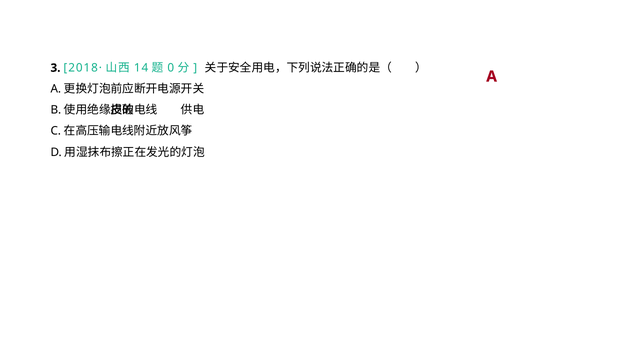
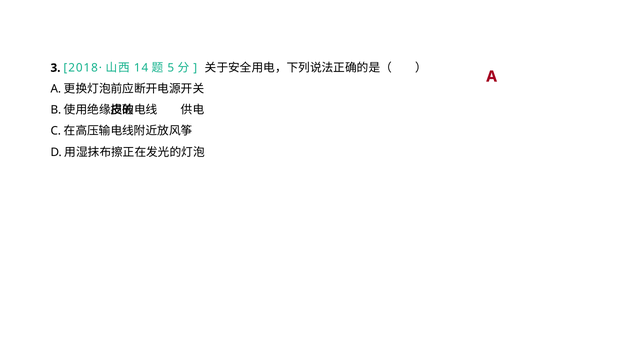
0: 0 -> 5 (171, 68)
